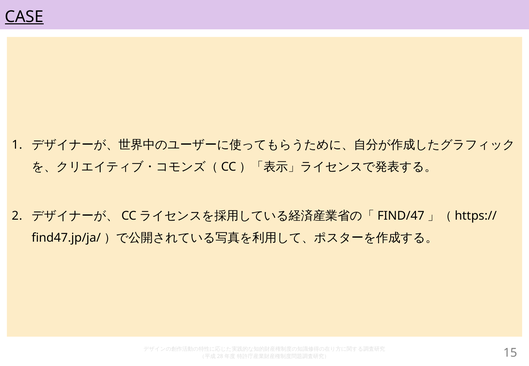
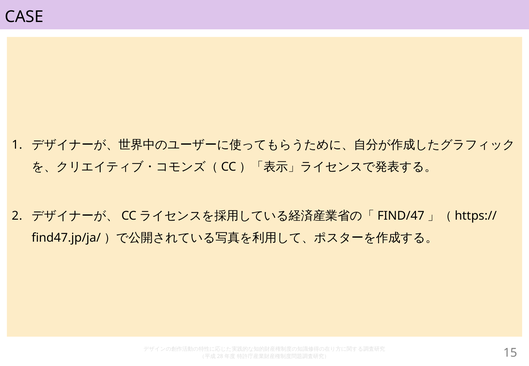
CASE underline: present -> none (24, 17)
